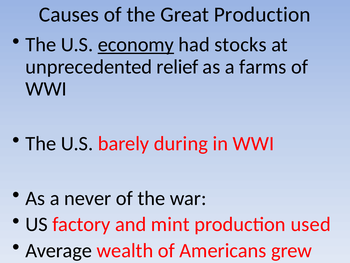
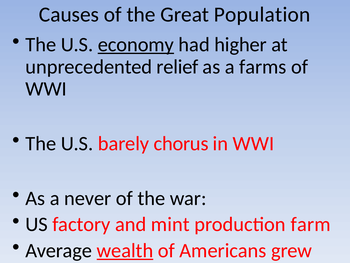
Great Production: Production -> Population (262, 15)
stocks: stocks -> higher (241, 45)
during: during -> chorus (181, 143)
used: used -> farm (311, 224)
wealth underline: none -> present (125, 250)
